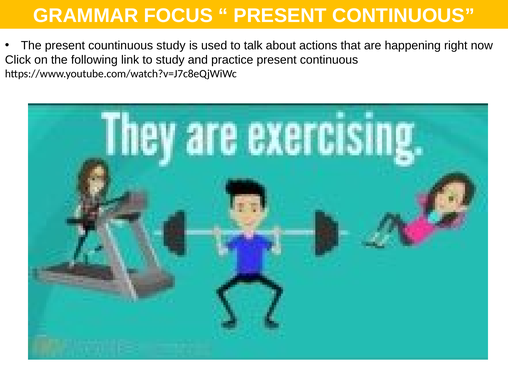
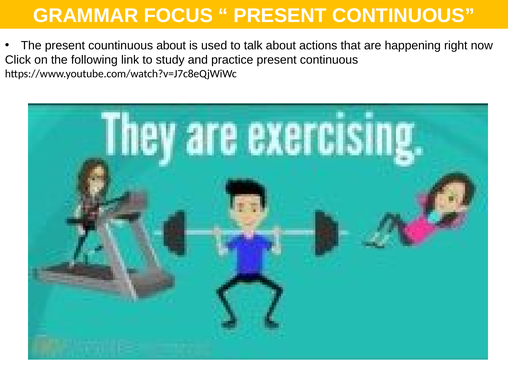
countinuous study: study -> about (171, 45)
